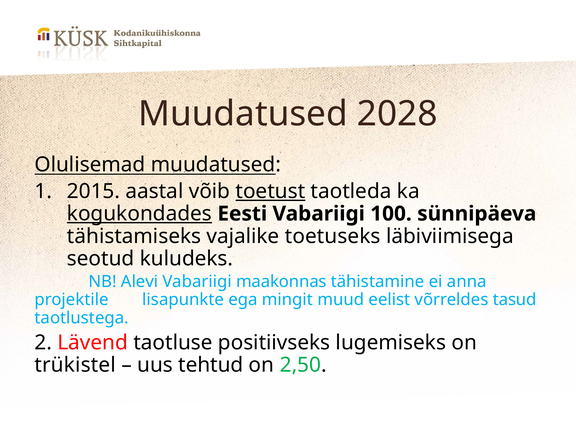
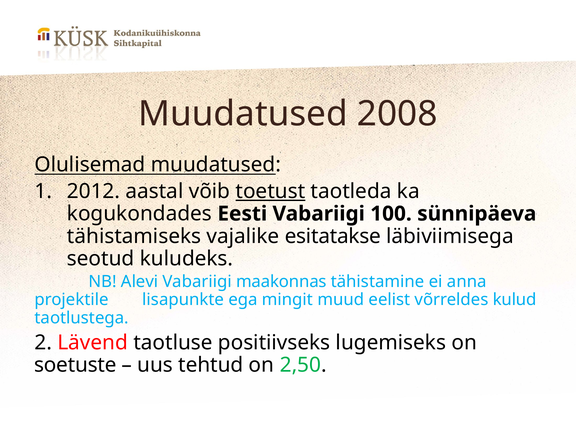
2028: 2028 -> 2008 (397, 114)
2015: 2015 -> 2012 (94, 191)
kogukondades underline: present -> none (139, 214)
toetuseks: toetuseks -> esitatakse (333, 236)
tasud: tasud -> kulud (515, 300)
trükistel: trükistel -> soetuste (75, 365)
